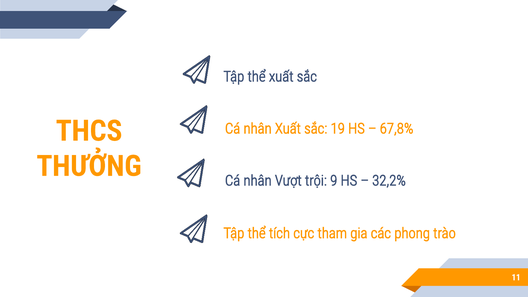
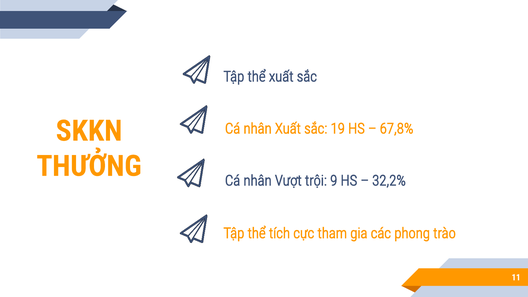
THCS: THCS -> SKKN (89, 131)
